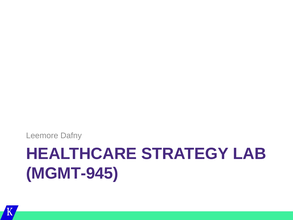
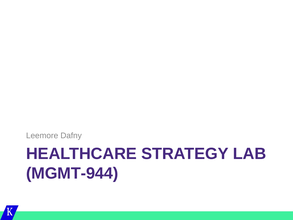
MGMT-945: MGMT-945 -> MGMT-944 (72, 173)
